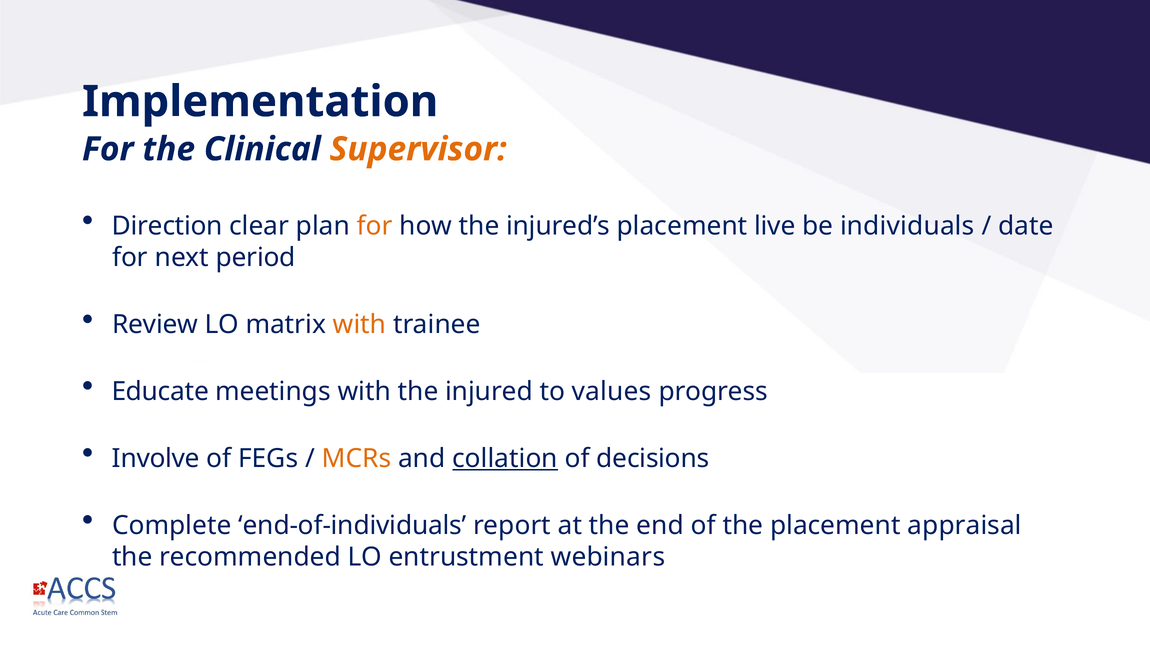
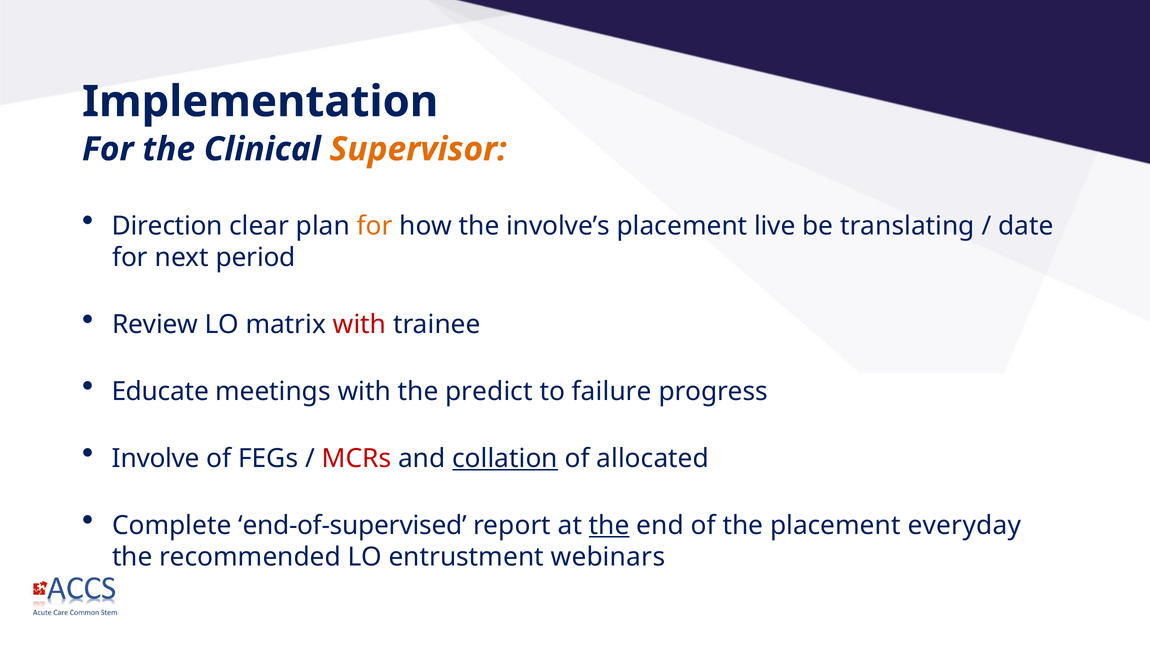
injured’s: injured’s -> involve’s (558, 226)
individuals: individuals -> translating (907, 226)
with colour: orange -> red (360, 324)
injured: injured -> predict (489, 391)
values: values -> failure (612, 391)
MCRs colour: orange -> red (357, 458)
decisions: decisions -> allocated (653, 458)
end-of-individuals: end-of-individuals -> end-of-supervised (352, 525)
the underline: none -> present (609, 525)
appraisal: appraisal -> everyday (964, 525)
